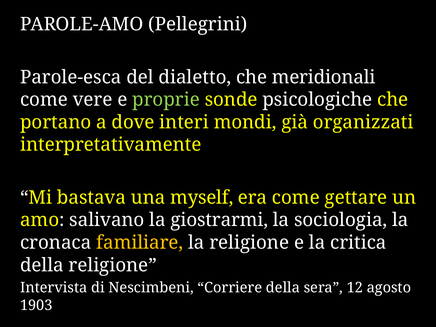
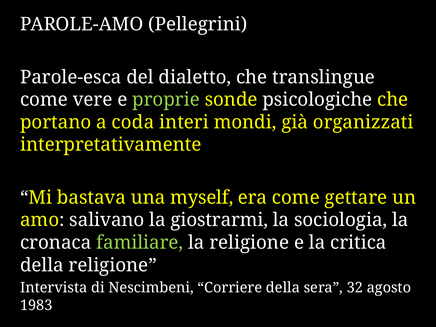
meridionali: meridionali -> translingue (324, 77)
dove: dove -> coda (133, 122)
familiare colour: yellow -> light green (140, 243)
12: 12 -> 32 (355, 288)
1903: 1903 -> 1983 (36, 305)
